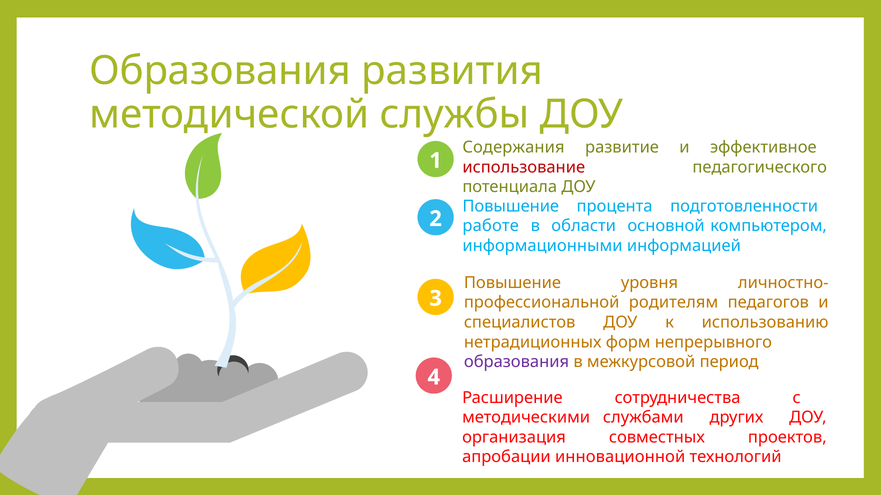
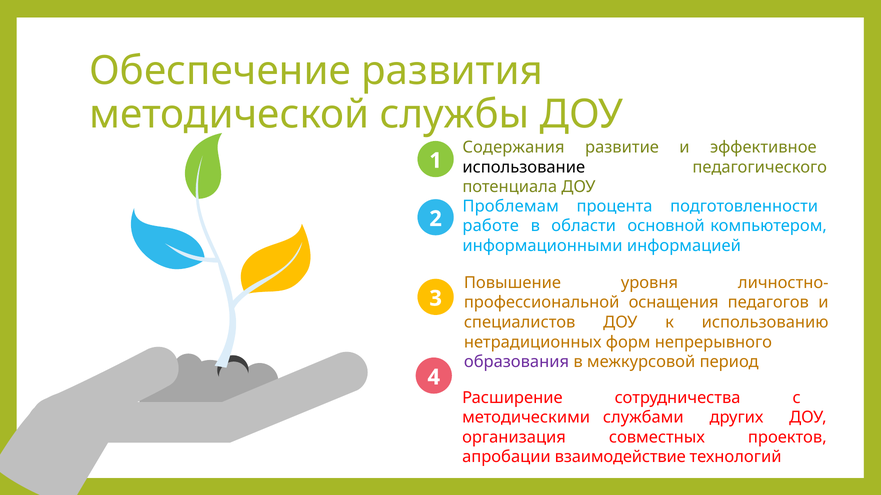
Образования: Образования -> Обеспечение (220, 71)
использование colour: red -> black (524, 167)
Повышение: Повышение -> Проблемам (511, 206)
родителям: родителям -> оснащения (674, 303)
инновационной: инновационной -> взаимодействие (620, 457)
